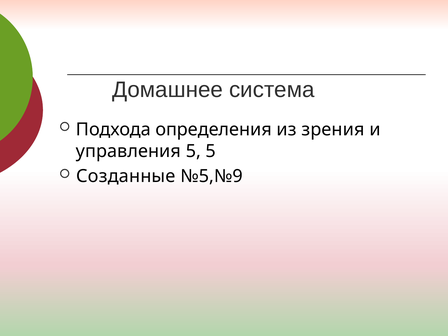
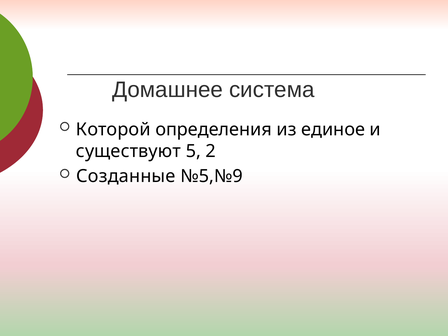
Подхода: Подхода -> Которой (113, 129)
зрения: зрения -> единое (333, 129)
управления: управления -> существуют (128, 151)
5 5: 5 -> 2 (211, 151)
